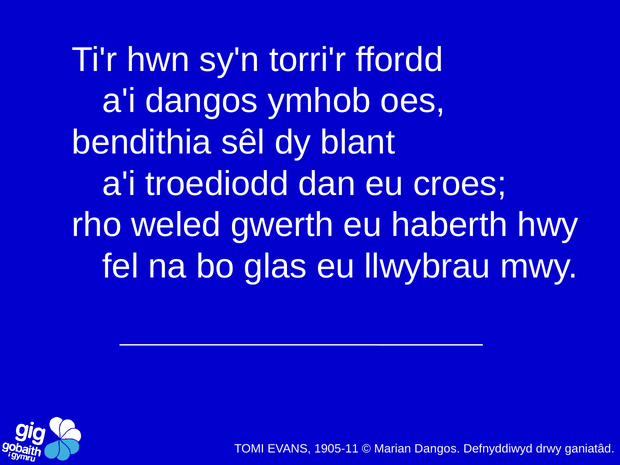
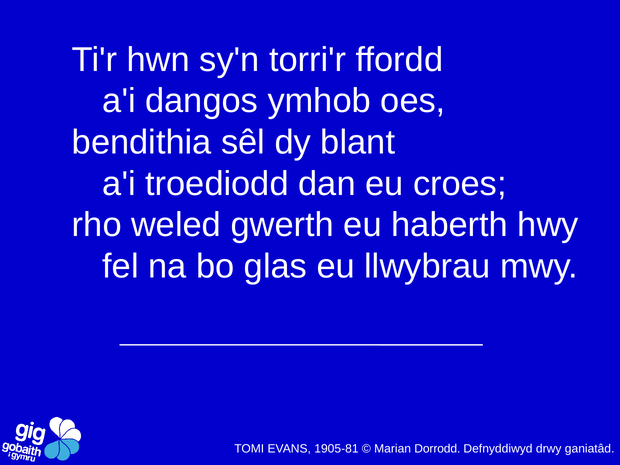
1905-11: 1905-11 -> 1905-81 (336, 449)
Marian Dangos: Dangos -> Dorrodd (437, 449)
